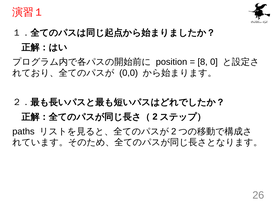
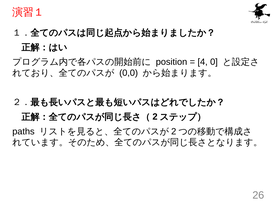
8: 8 -> 4 (203, 62)
